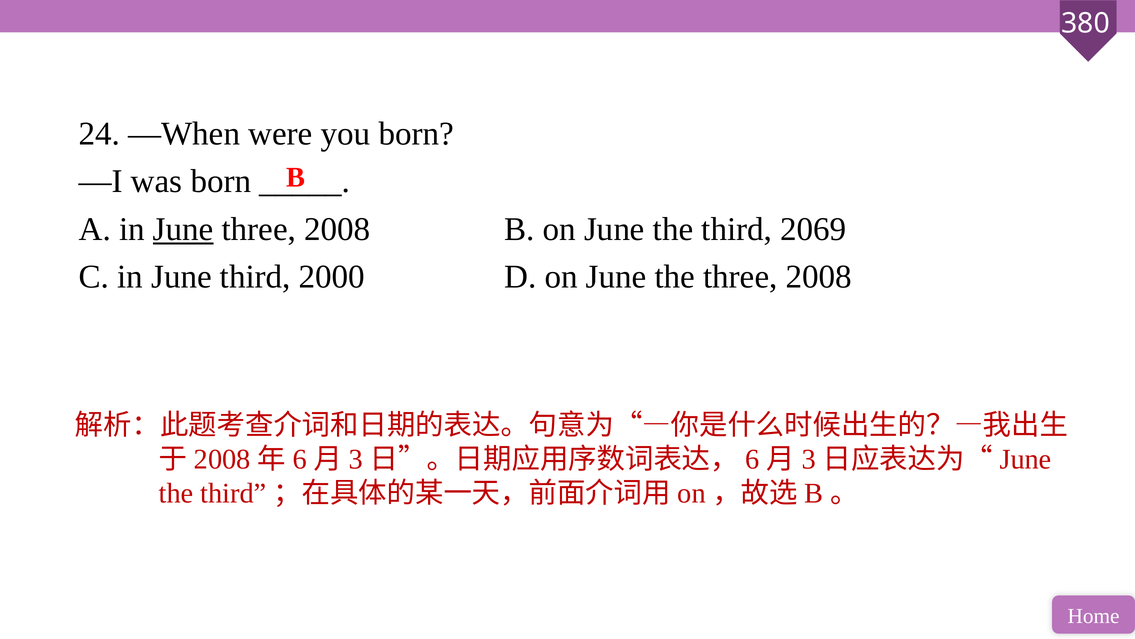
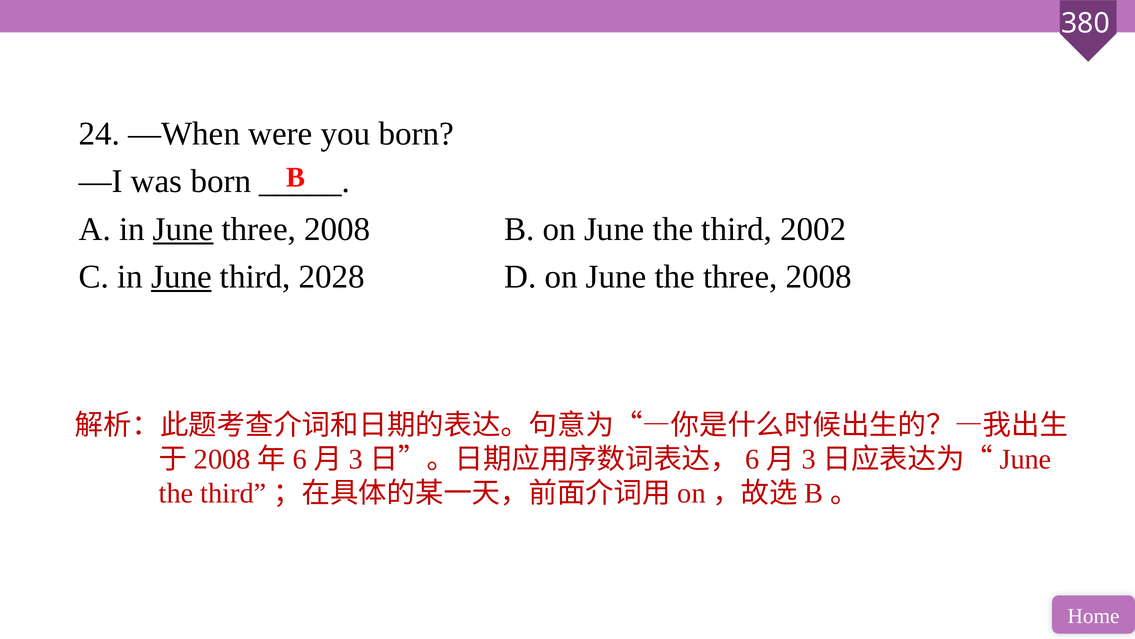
2069: 2069 -> 2002 (813, 229)
June underline: none -> present (181, 277)
2000: 2000 -> 2028 (332, 277)
